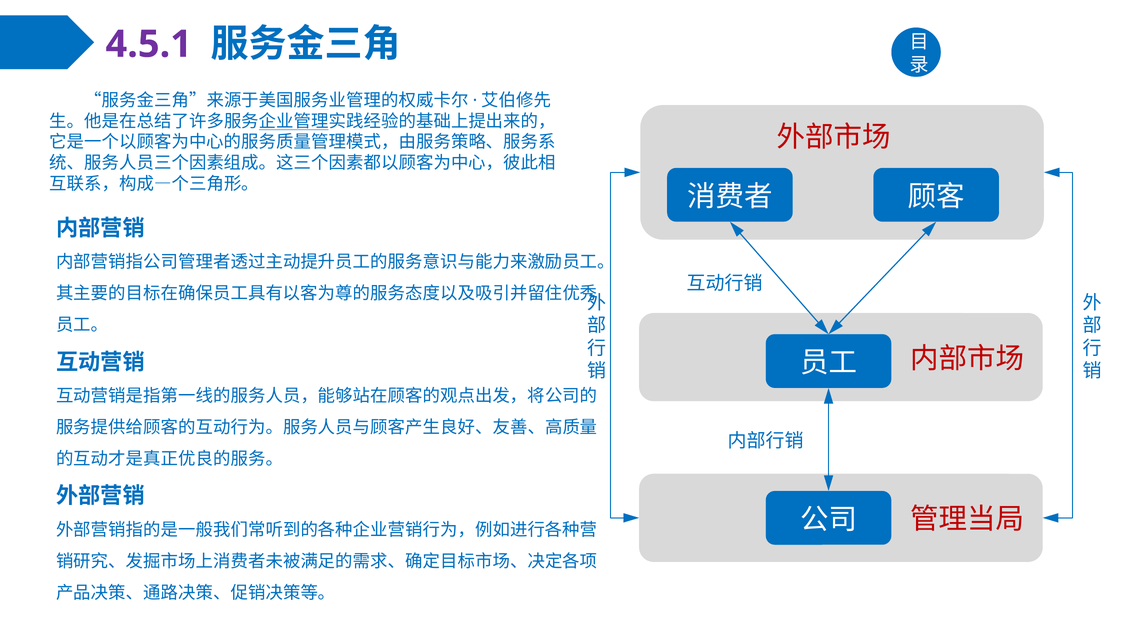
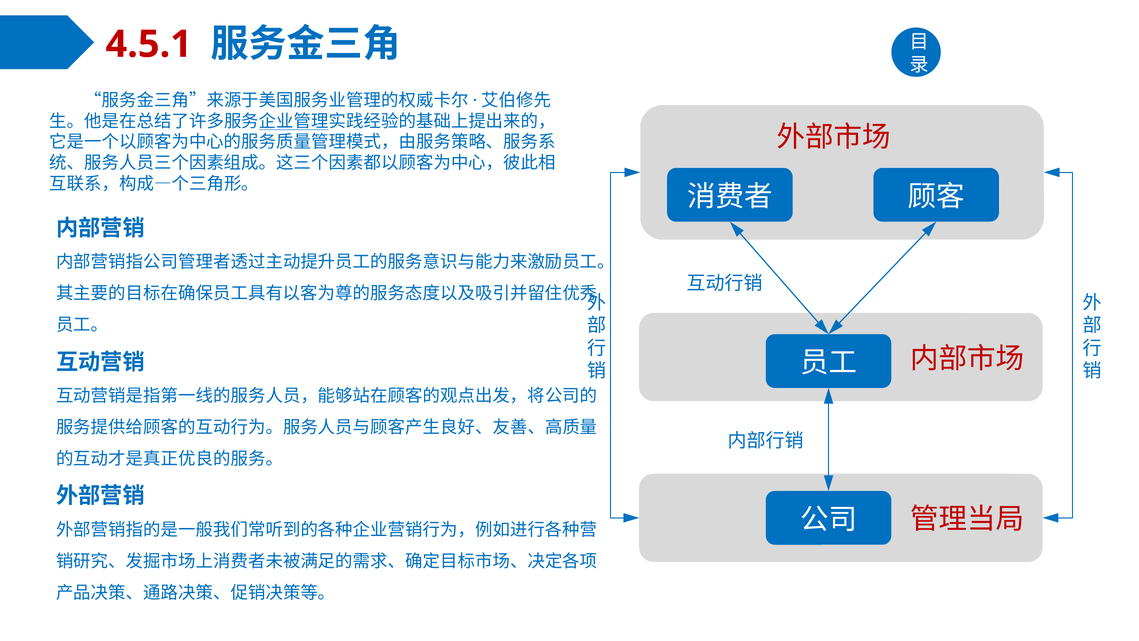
4.5.1 colour: purple -> red (149, 44)
